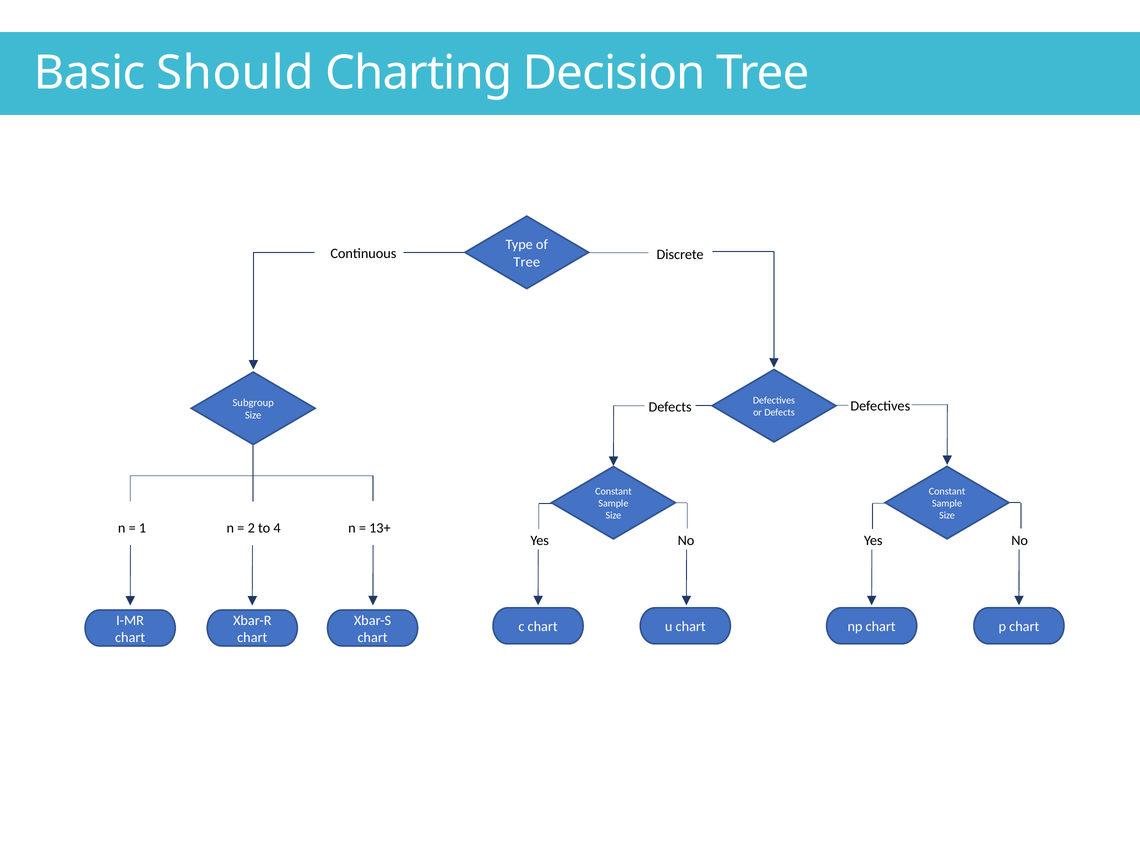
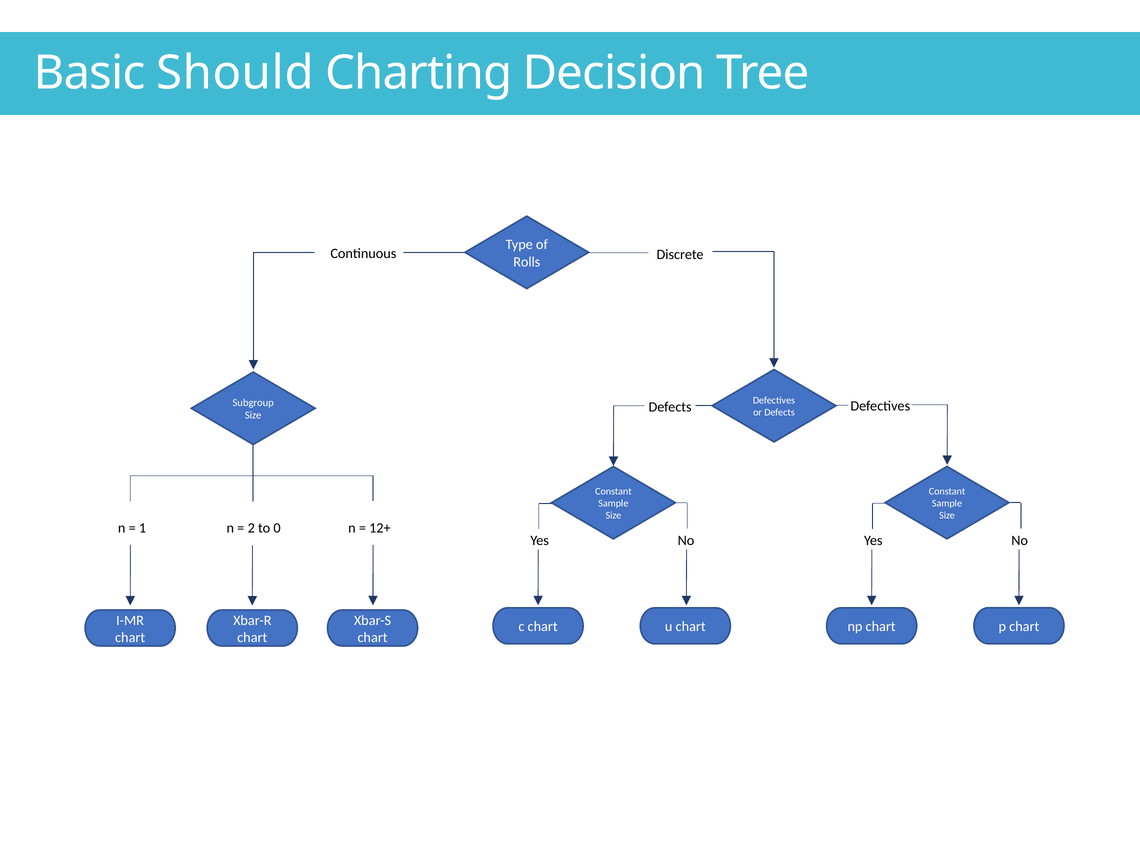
Tree: Tree -> Rolls (527, 262)
4: 4 -> 0 (277, 528)
13+: 13+ -> 12+ (380, 528)
